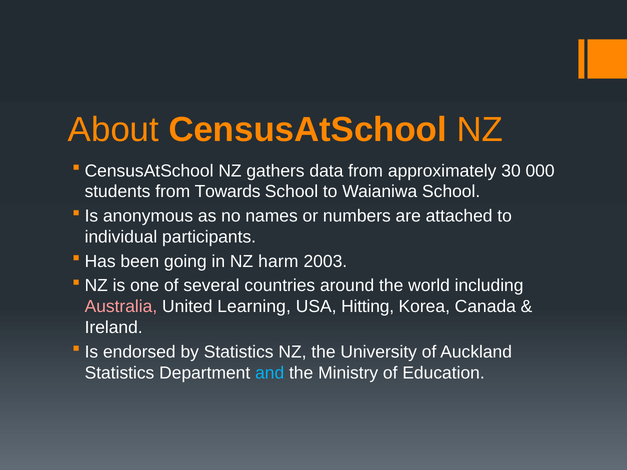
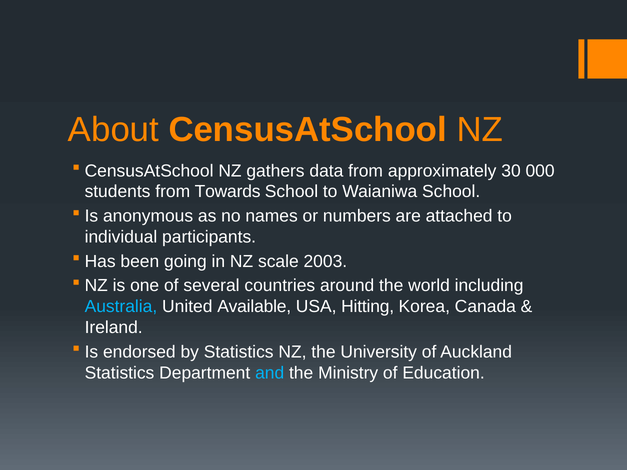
harm: harm -> scale (278, 262)
Australia colour: pink -> light blue (121, 307)
Learning: Learning -> Available (254, 307)
